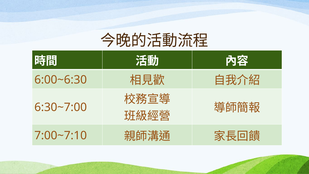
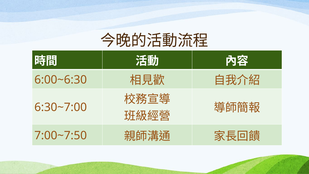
7:00~7:10: 7:00~7:10 -> 7:00~7:50 (61, 135)
